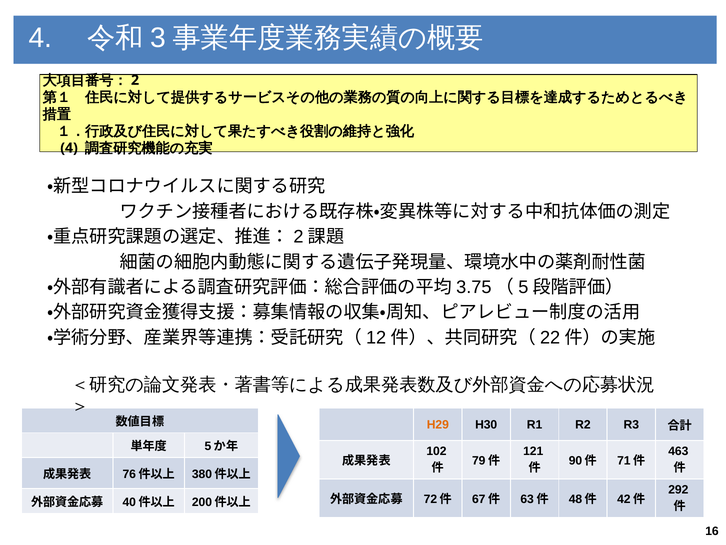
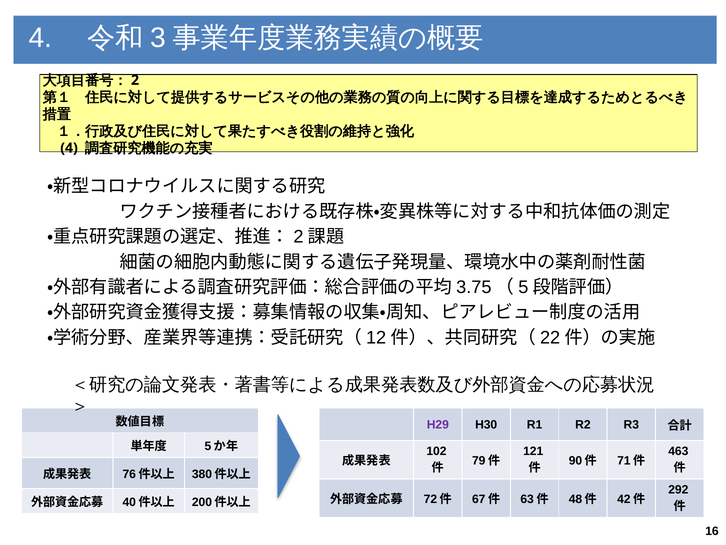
H29 colour: orange -> purple (438, 424)
